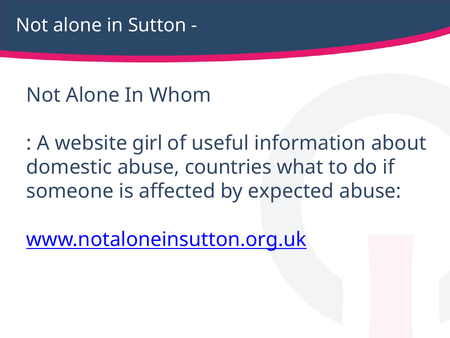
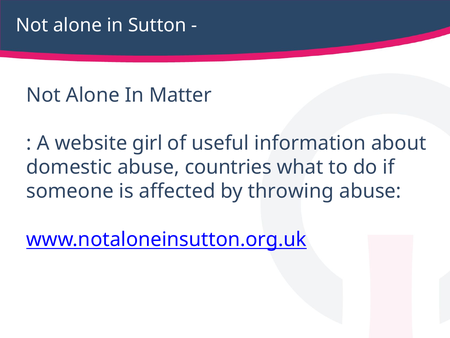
Whom: Whom -> Matter (180, 95)
expected: expected -> throwing (291, 191)
